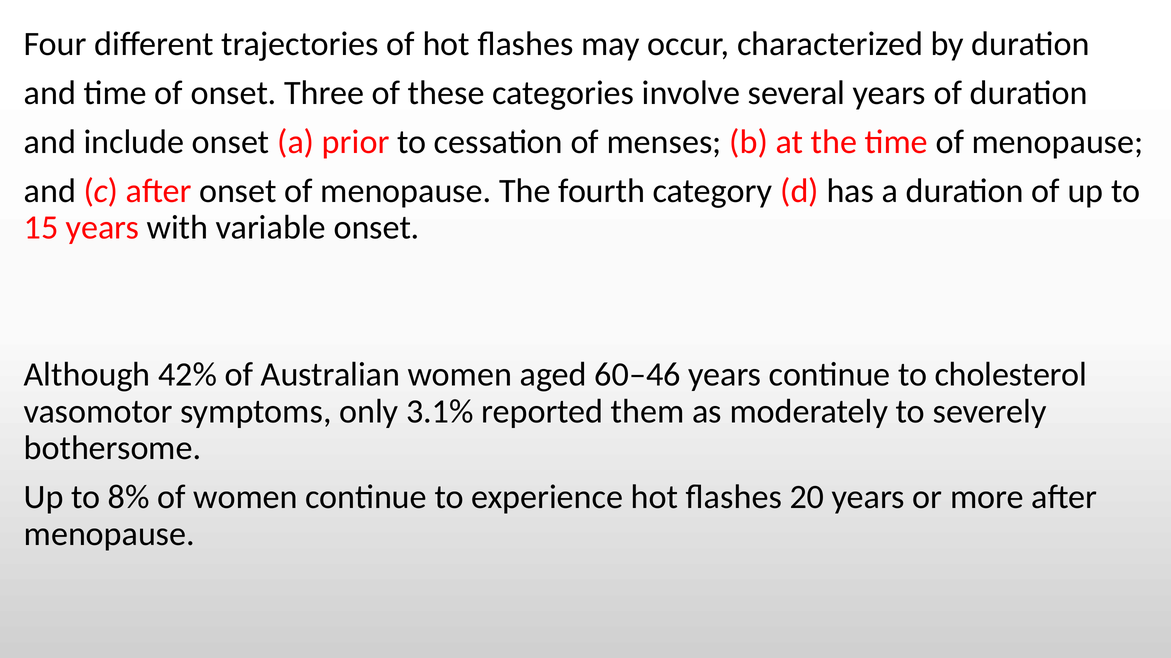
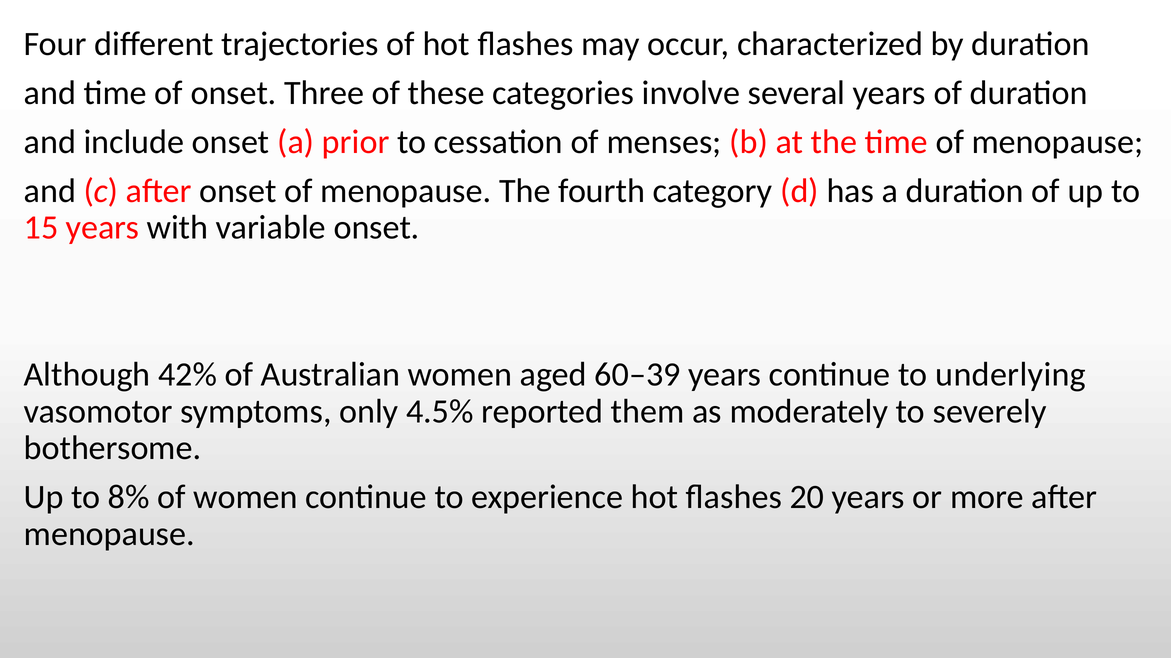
60–46: 60–46 -> 60–39 (638, 375)
cholesterol: cholesterol -> underlying (1011, 375)
3.1%: 3.1% -> 4.5% (440, 412)
